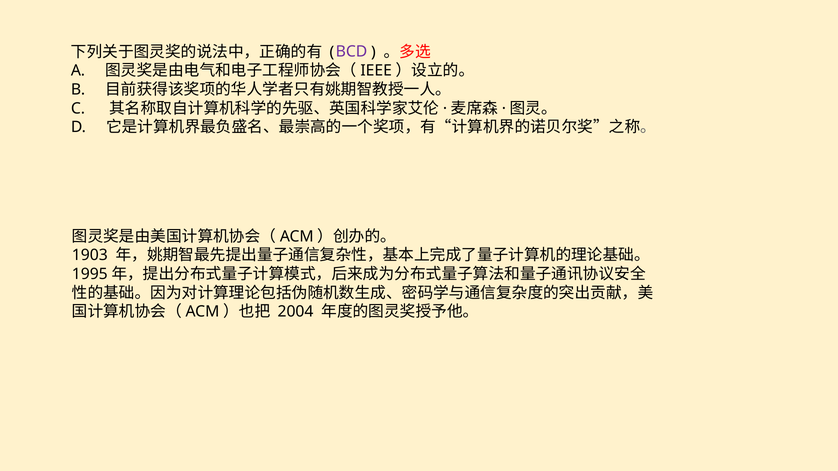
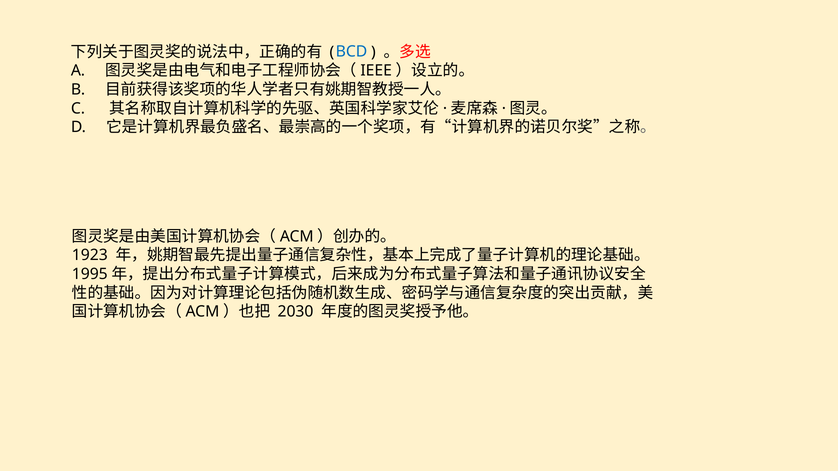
BCD colour: purple -> blue (352, 52)
1903: 1903 -> 1923 (90, 255)
2004: 2004 -> 2030 (295, 312)
